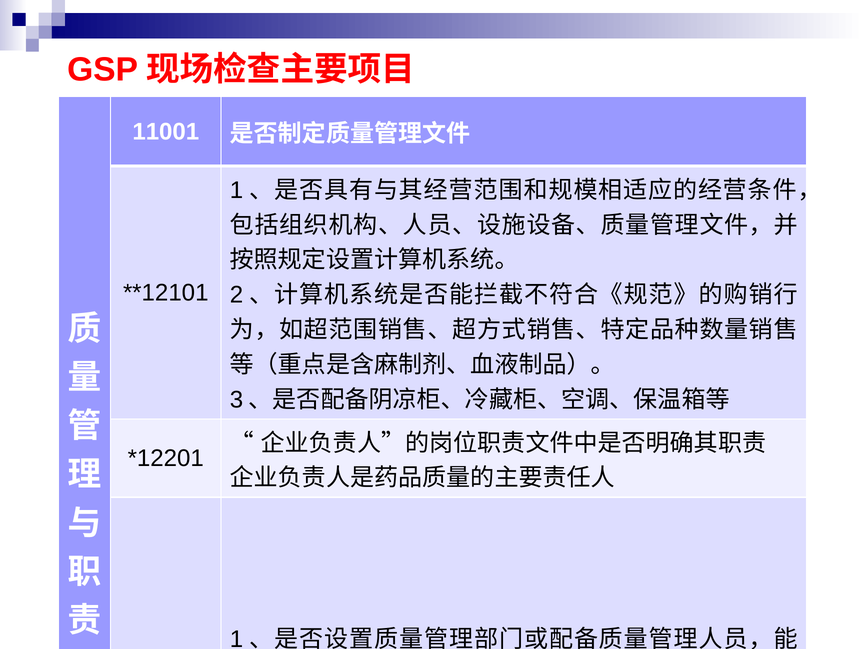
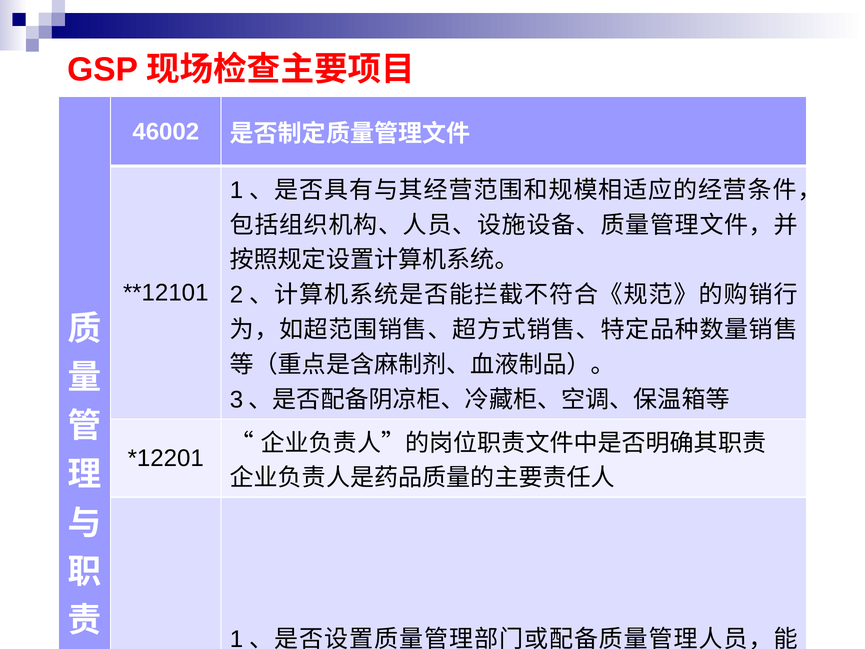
11001: 11001 -> 46002 (166, 132)
